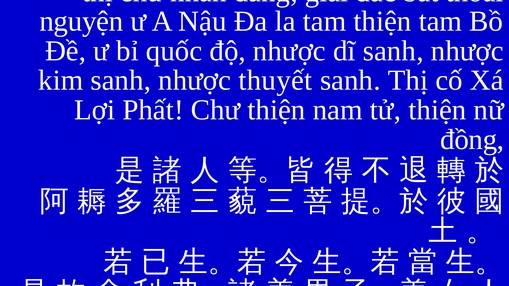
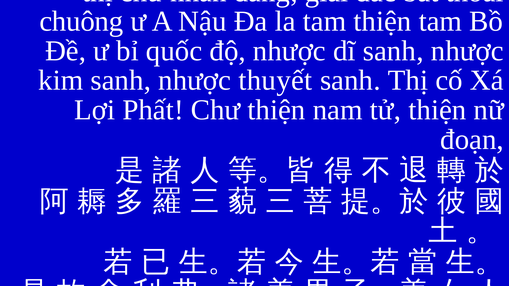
nguyện: nguyện -> chuông (81, 21)
đồng: đồng -> đoạn (472, 140)
